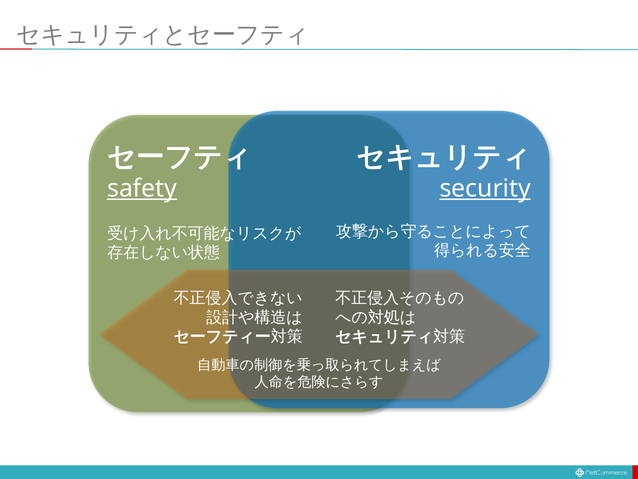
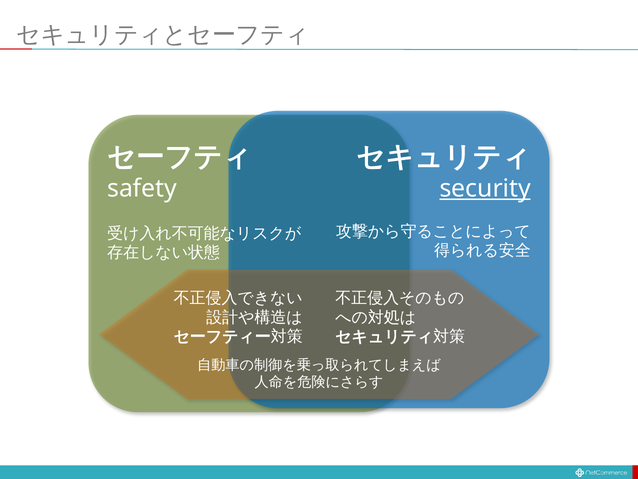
safety underline: present -> none (142, 188)
